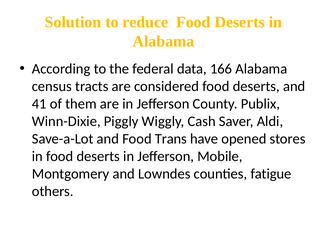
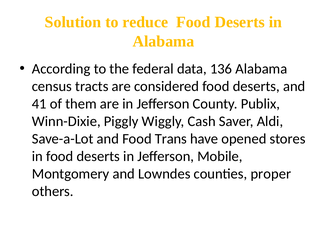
166: 166 -> 136 (221, 69)
fatigue: fatigue -> proper (271, 173)
